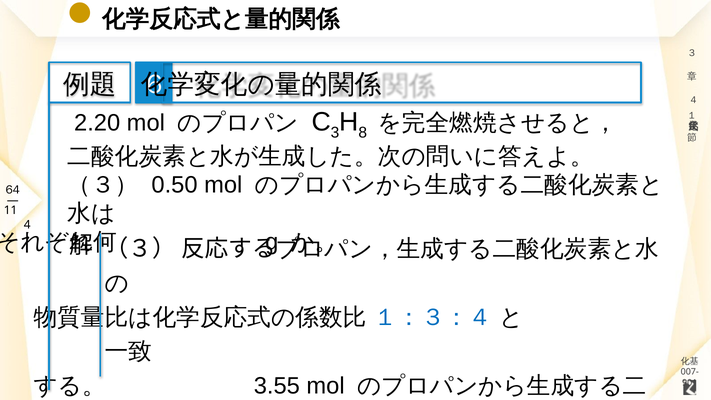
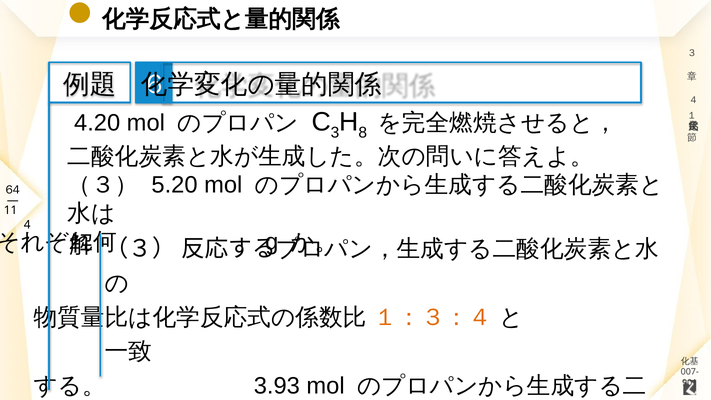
2.20: 2.20 -> 4.20 (97, 123)
0.50: 0.50 -> 5.20 (175, 185)
１：３：４ colour: blue -> orange (433, 317)
3.55: 3.55 -> 3.93 (277, 386)
